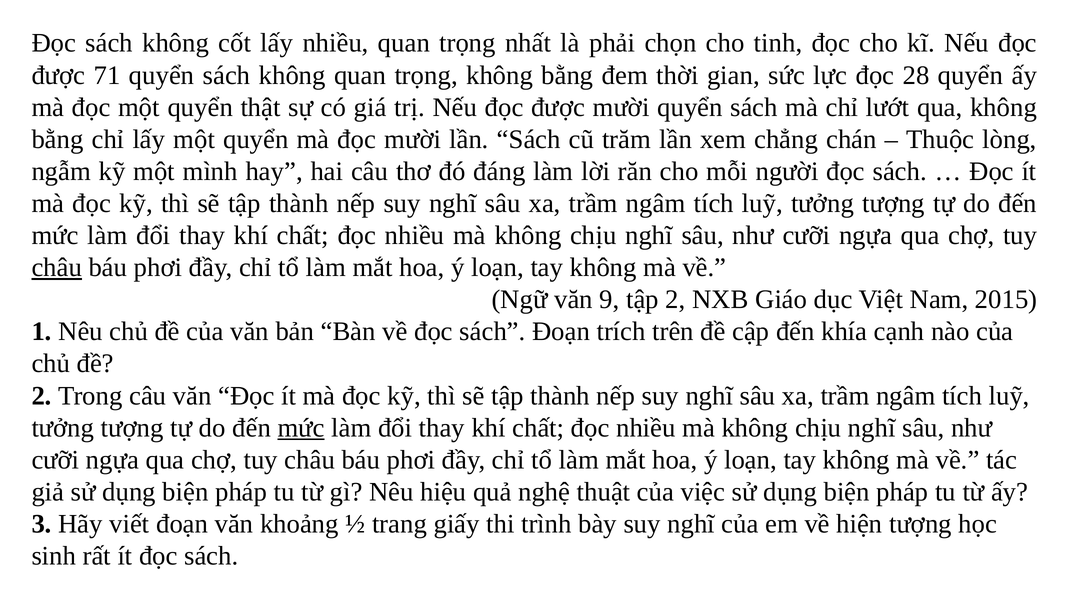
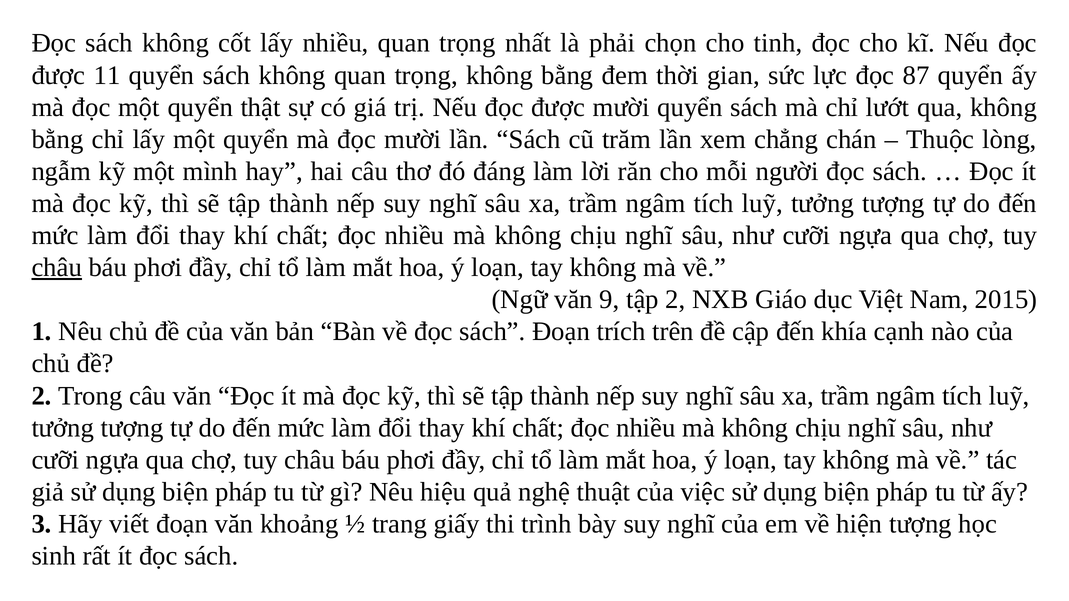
71: 71 -> 11 (107, 75)
28: 28 -> 87 (916, 75)
mức underline: present -> none (301, 428)
